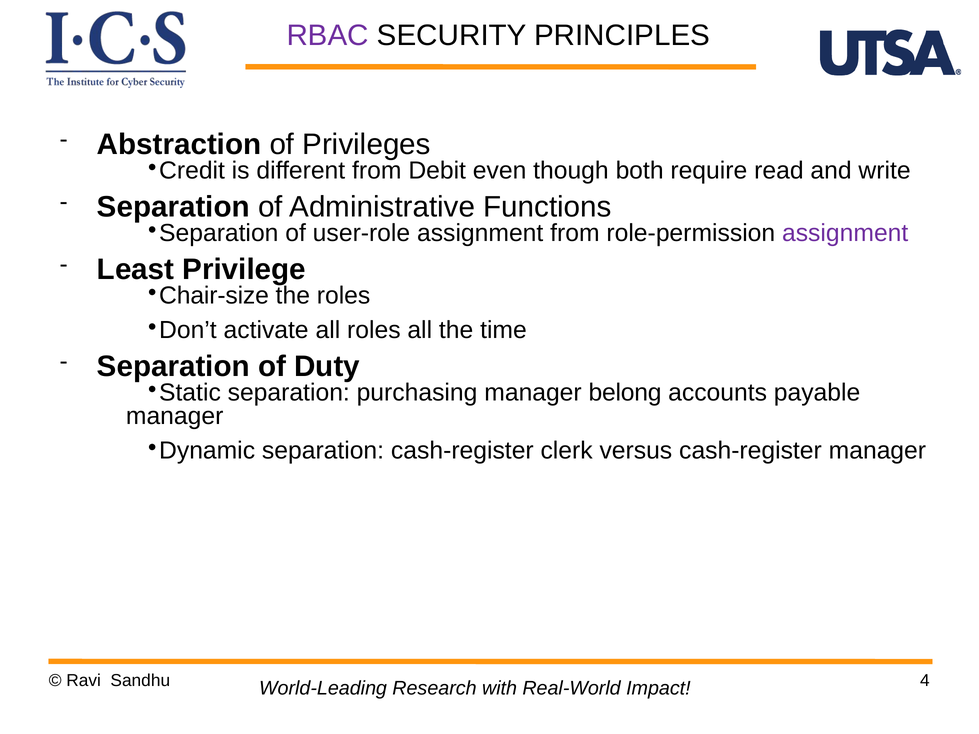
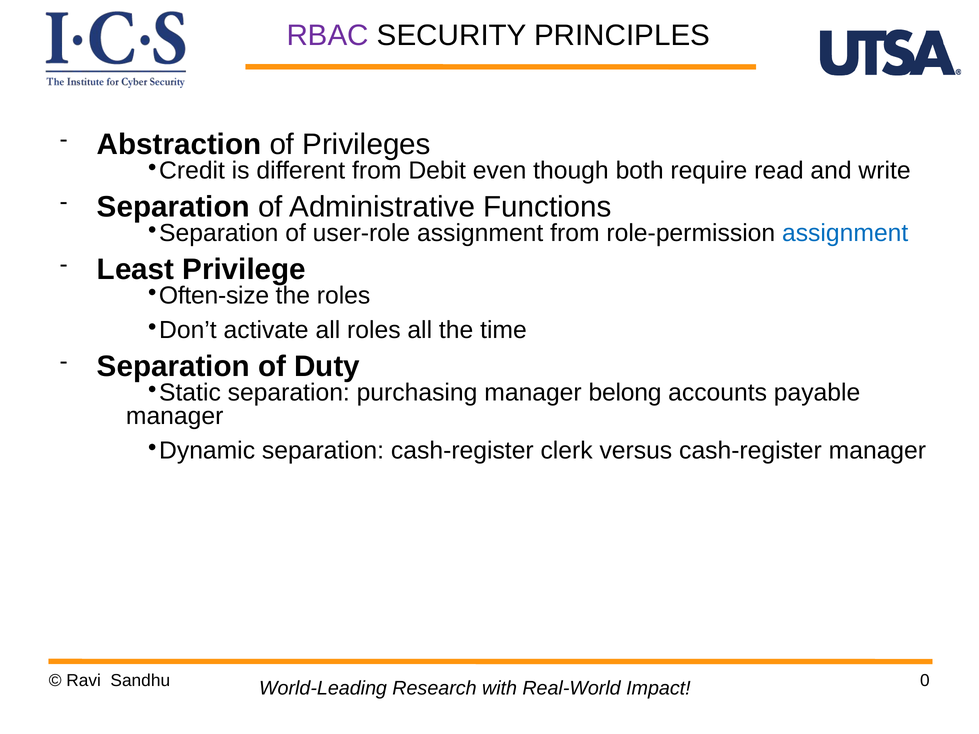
assignment colour: purple -> blue (845, 233)
Chair-size: Chair-size -> Often-size (214, 296)
4: 4 -> 0 (925, 680)
